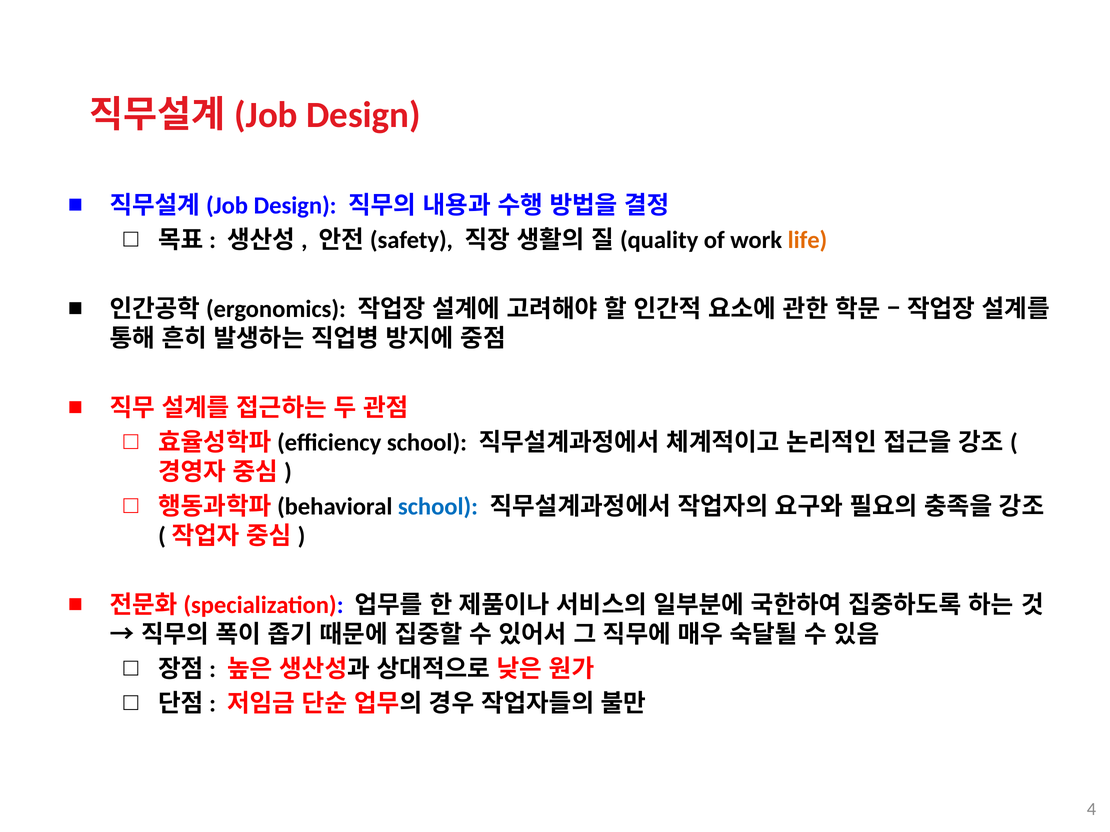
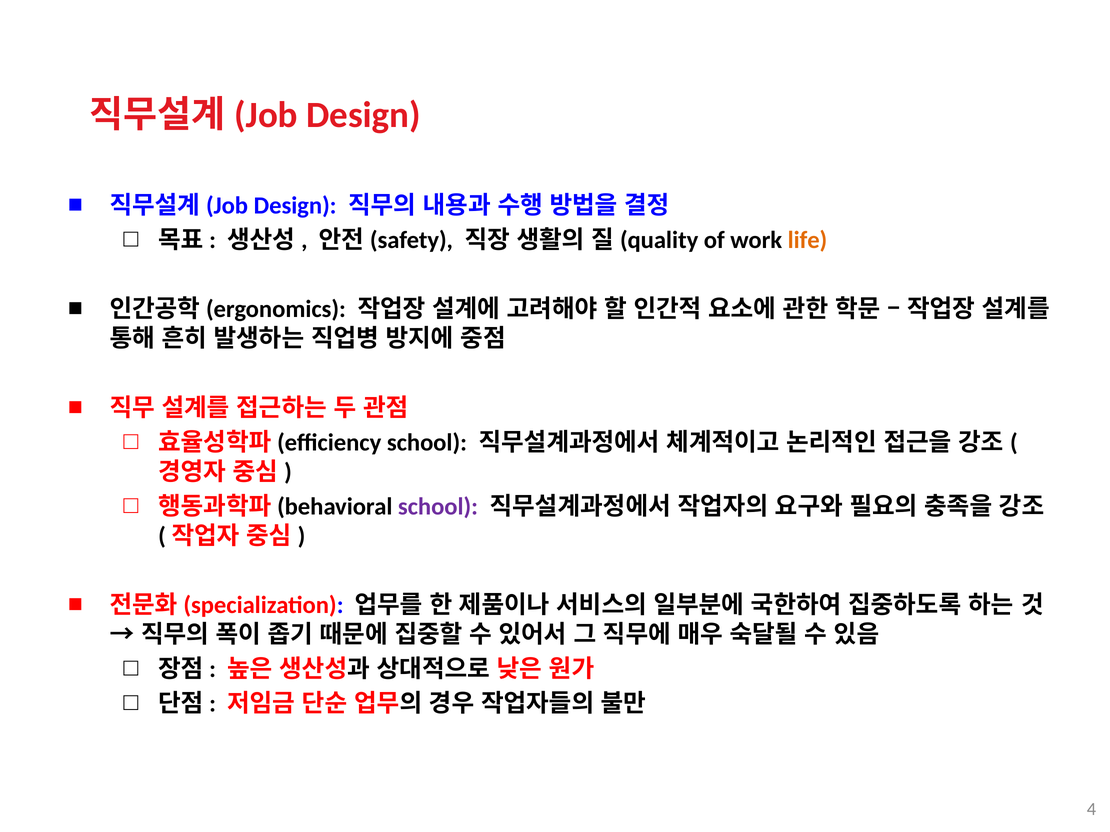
school colour: blue -> purple (438, 507)
